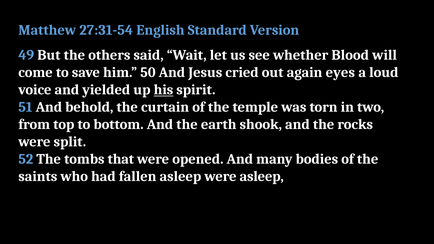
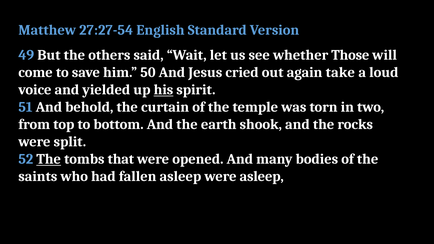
27:31-54: 27:31-54 -> 27:27-54 (106, 30)
Blood: Blood -> Those (350, 55)
eyes: eyes -> take (340, 72)
The underline: none -> present (49, 159)
